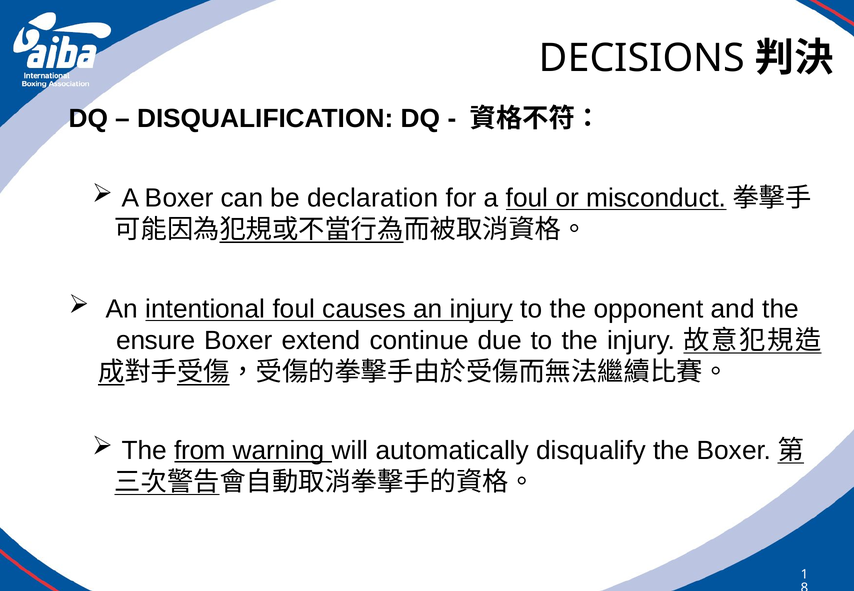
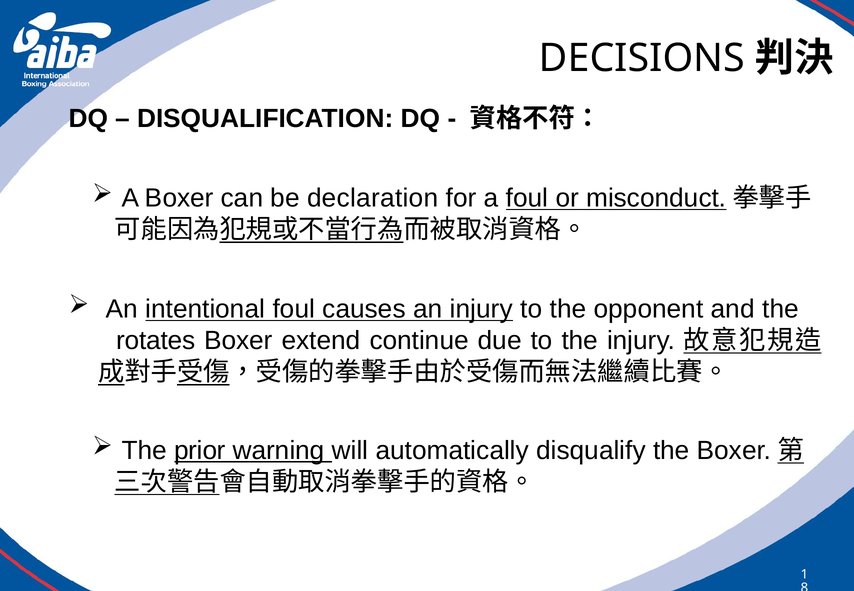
ensure: ensure -> rotates (156, 341)
from: from -> prior (200, 451)
